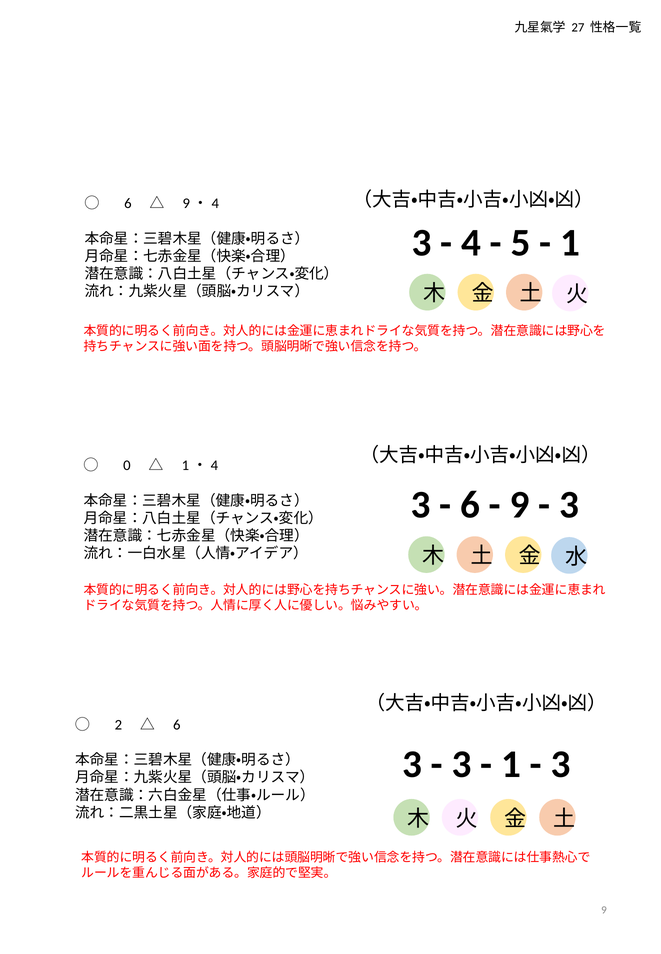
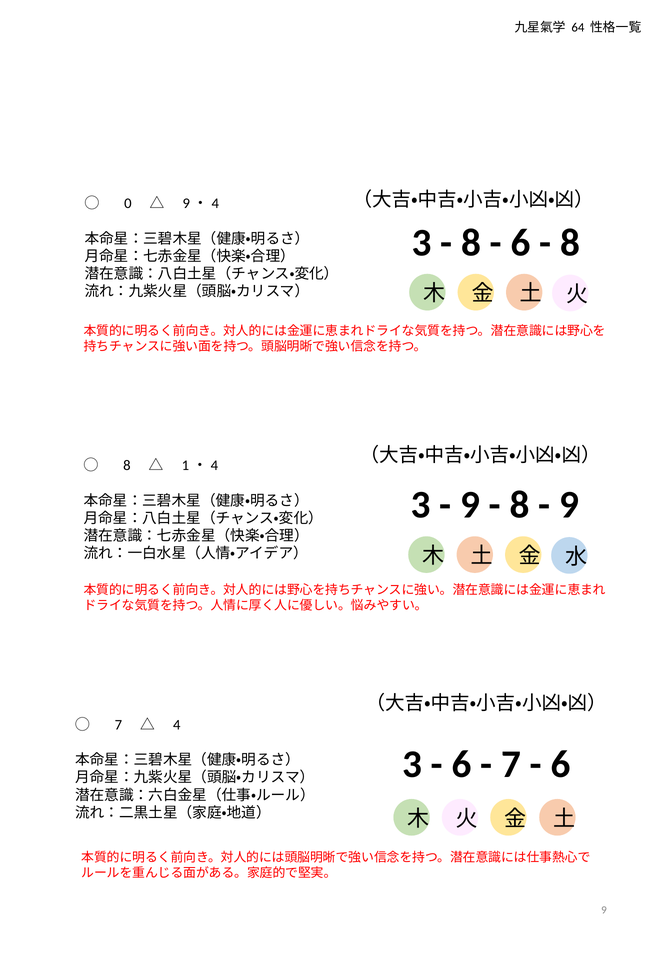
27: 27 -> 64 (578, 28)
6: 6 -> 0 (128, 204)
4: 4 -> 8 (471, 243)
5: 5 -> 6 (521, 243)
1: 1 -> 8 (570, 243)
0: 0 -> 8 (127, 466)
6: 6 -> 9 (470, 505)
9: 9 -> 8 (520, 505)
3: 3 -> 9 (569, 505)
2: 2 -> 7 (118, 725)
6: 6 -> 4 (177, 725)
3: 3 -> 6 (461, 765)
1: 1 -> 7 (511, 765)
3: 3 -> 6 (561, 765)
